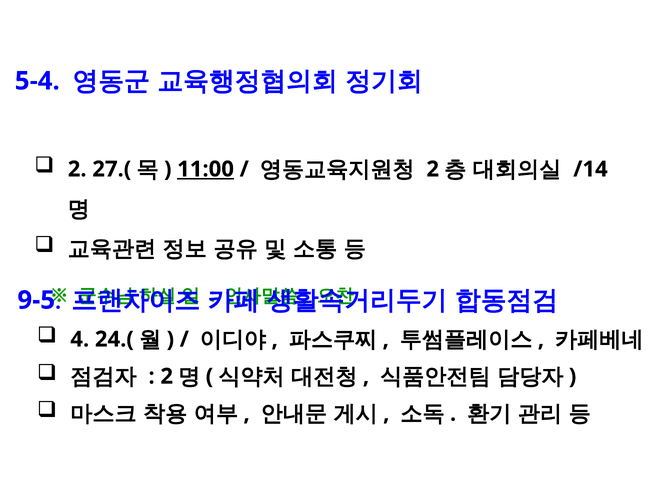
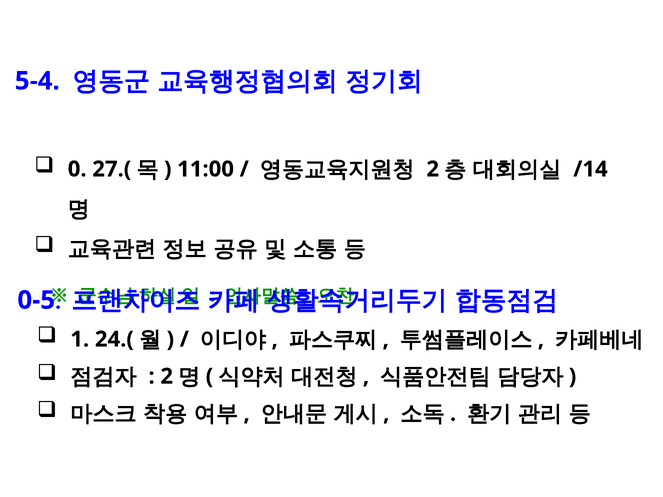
2: 2 -> 0 (77, 169)
11:00 underline: present -> none (206, 169)
9-5: 9-5 -> 0-5 (36, 300)
4: 4 -> 1 (80, 339)
